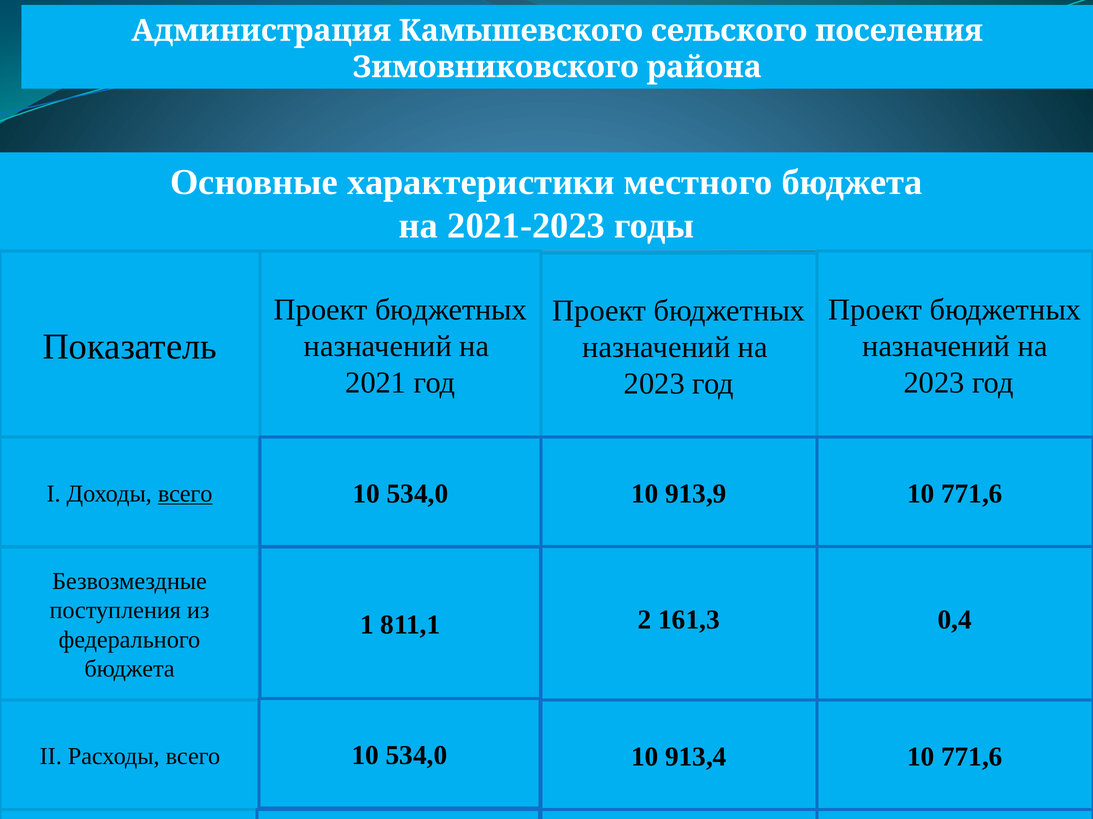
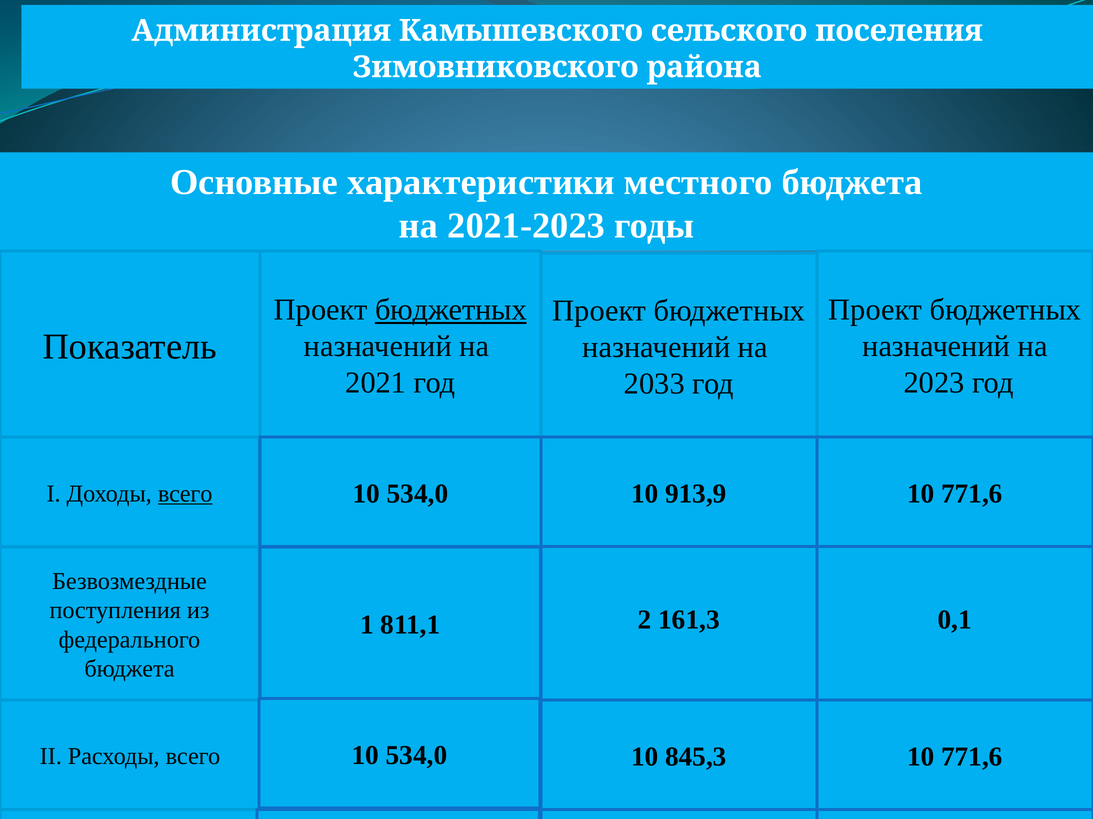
бюджетных underline: none -> present (451, 310)
2023: 2023 -> 2033 (654, 384)
0,4: 0,4 -> 0,1 (955, 620)
913,4: 913,4 -> 845,3 (696, 757)
